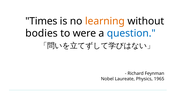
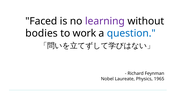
Times: Times -> Faced (41, 21)
learning colour: orange -> purple (105, 21)
were: were -> work (84, 33)
